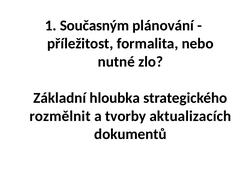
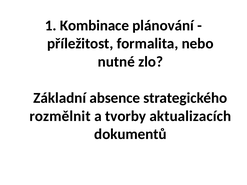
Současným: Současným -> Kombinace (94, 26)
hloubka: hloubka -> absence (115, 98)
